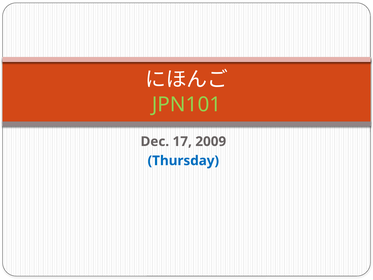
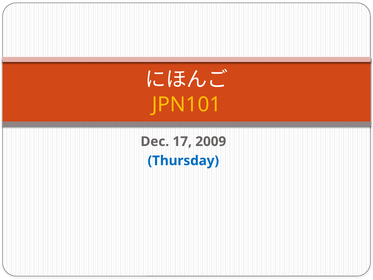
JPN101 colour: light green -> yellow (187, 104)
